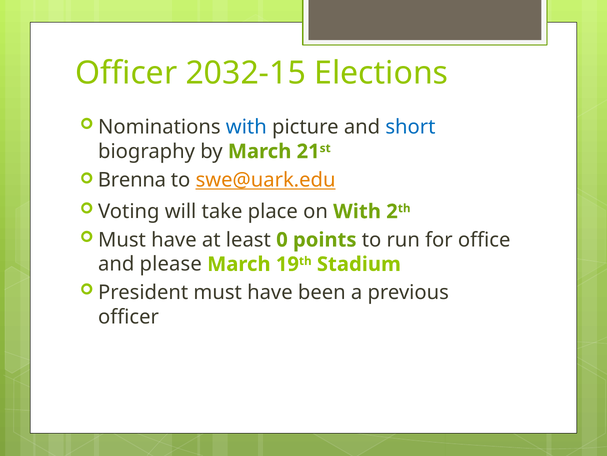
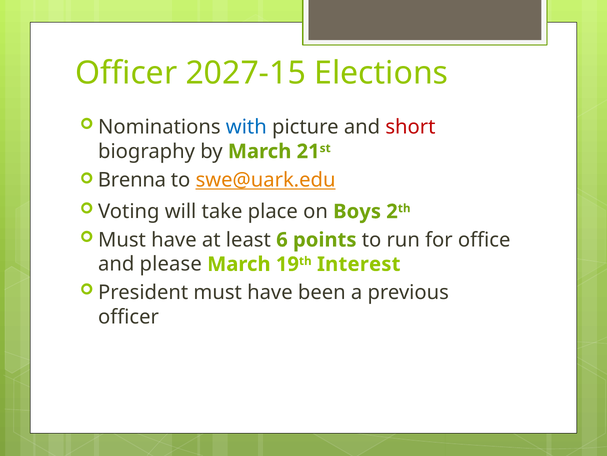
2032-15: 2032-15 -> 2027-15 (246, 73)
short colour: blue -> red (410, 127)
on With: With -> Boys (357, 211)
0: 0 -> 6 (282, 240)
Stadium: Stadium -> Interest (359, 264)
